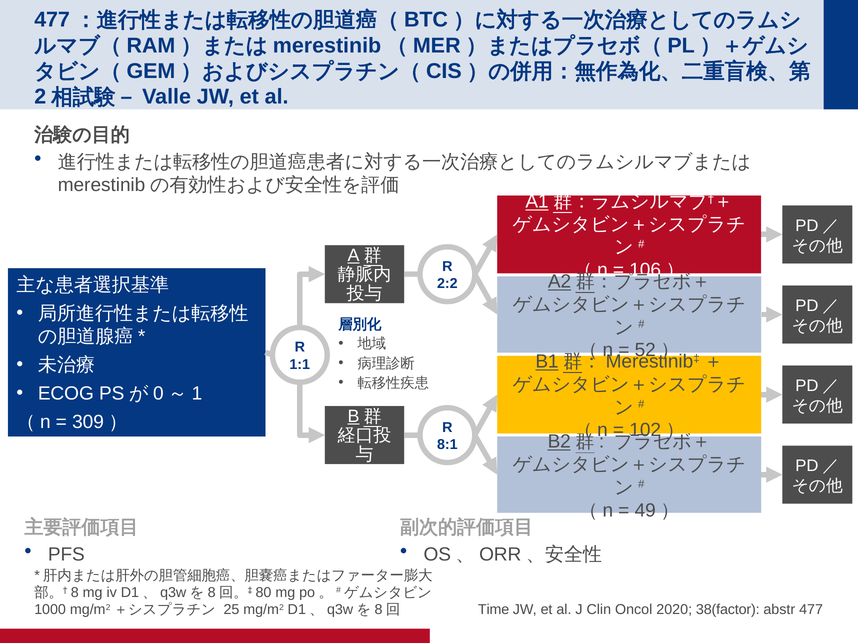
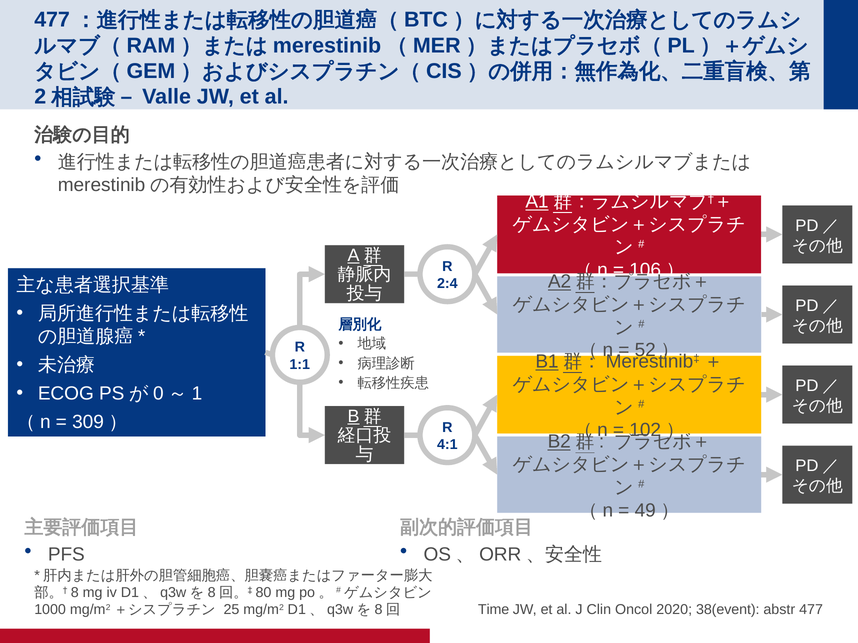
2:2: 2:2 -> 2:4 (447, 284)
8:1: 8:1 -> 4:1 (447, 445)
38(factor: 38(factor -> 38(event (728, 610)
